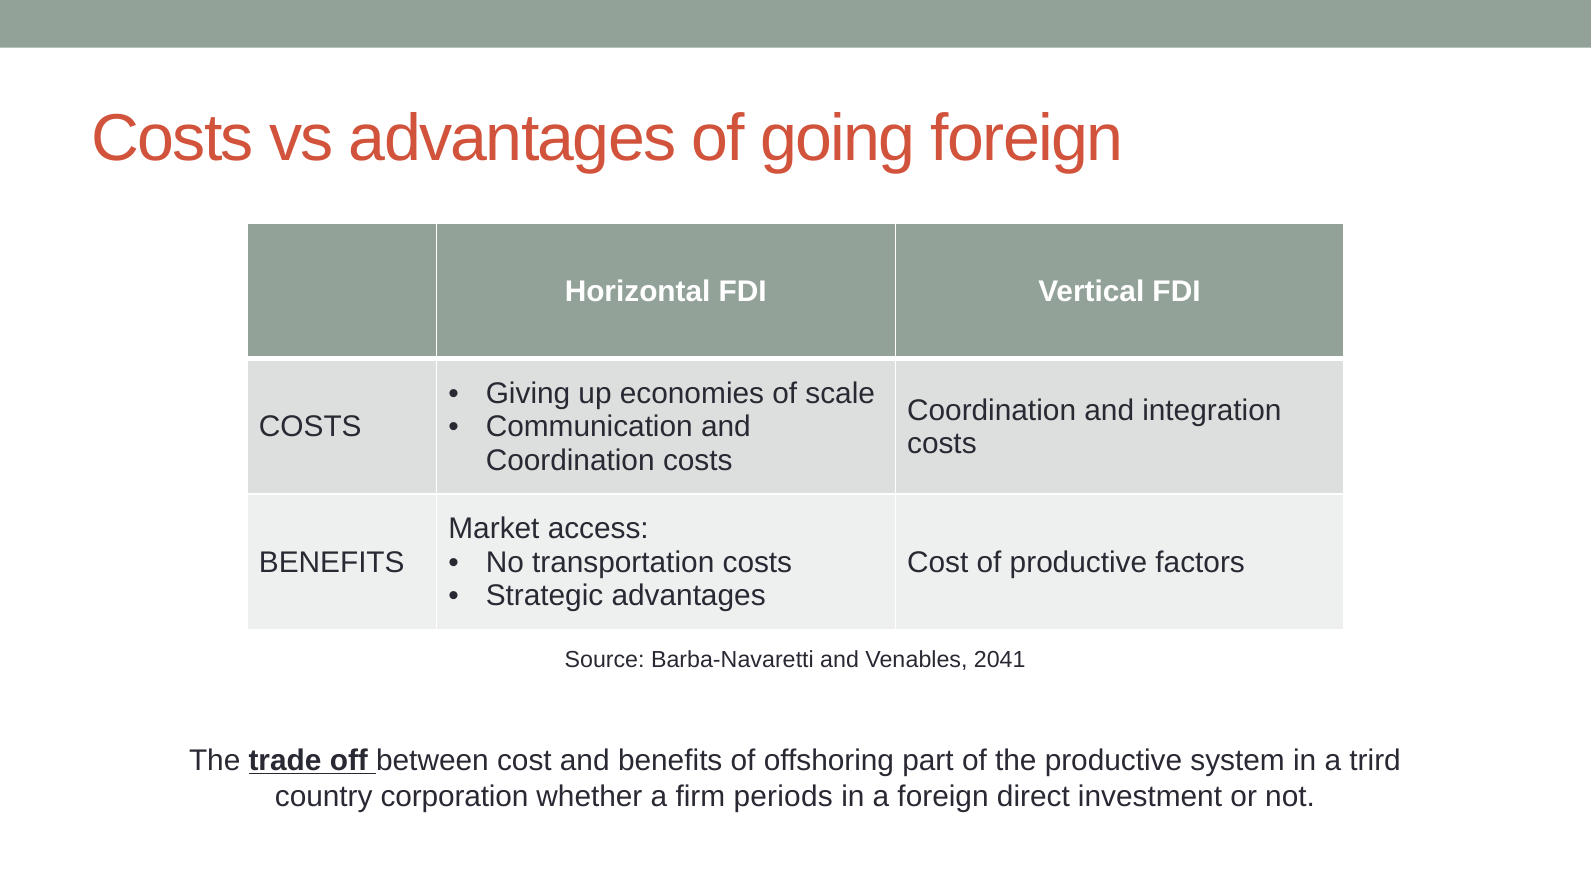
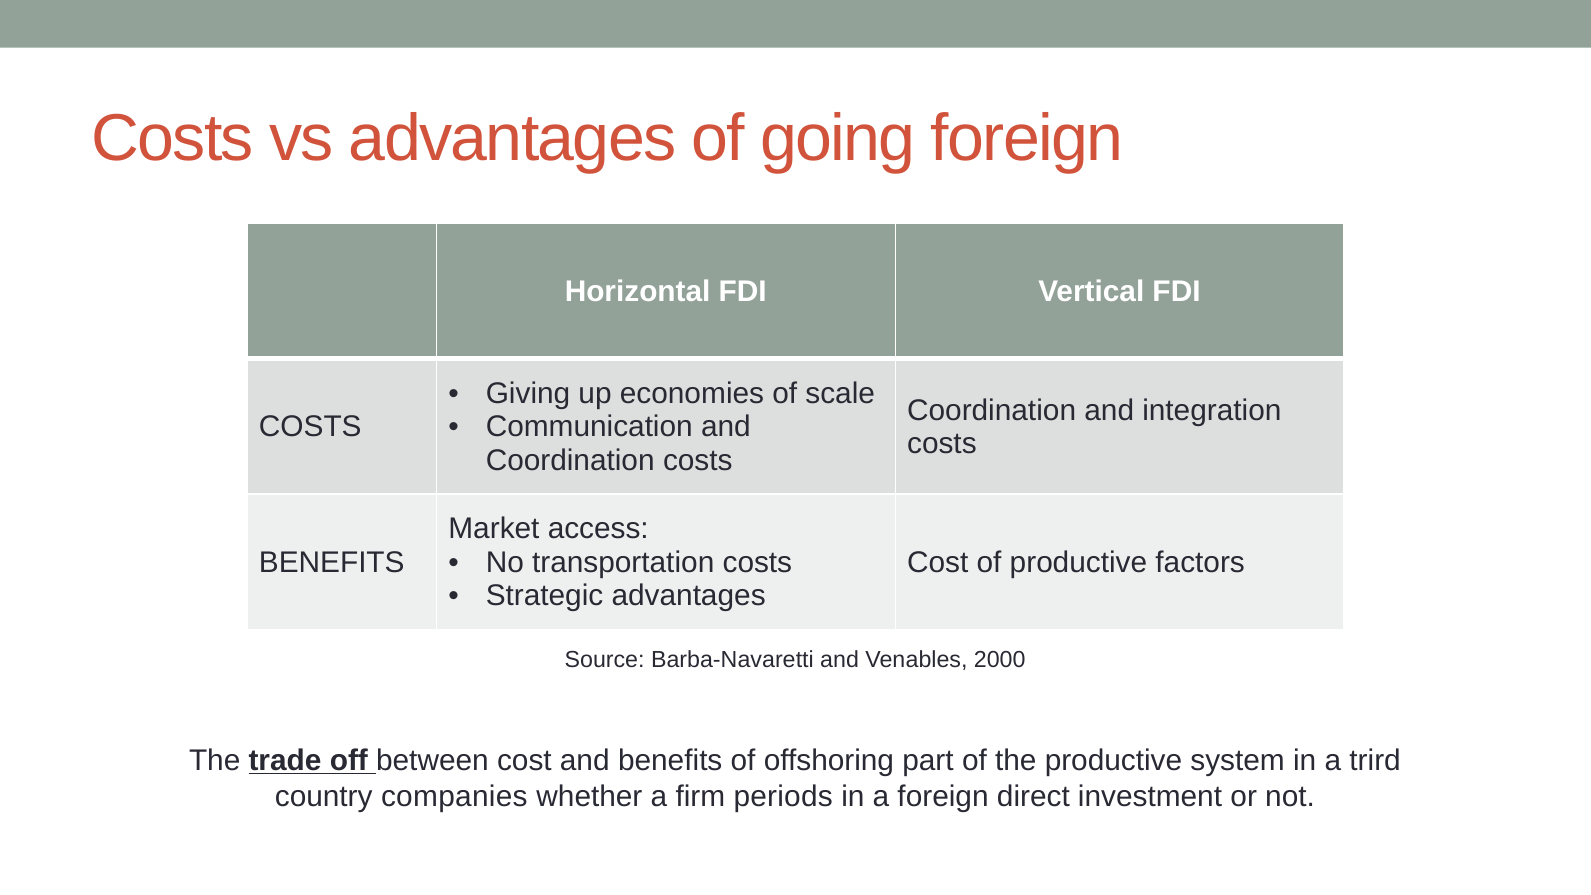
2041: 2041 -> 2000 (1000, 660)
corporation: corporation -> companies (454, 796)
